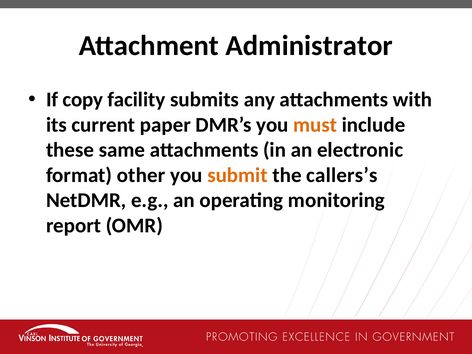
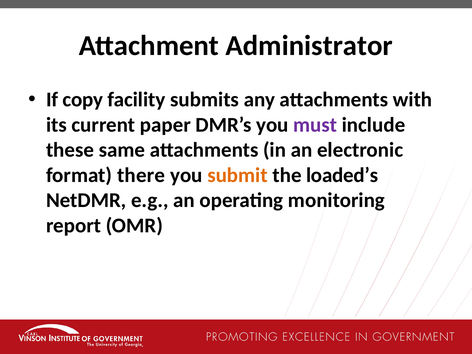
must colour: orange -> purple (315, 125)
other: other -> there (141, 175)
callers’s: callers’s -> loaded’s (342, 175)
